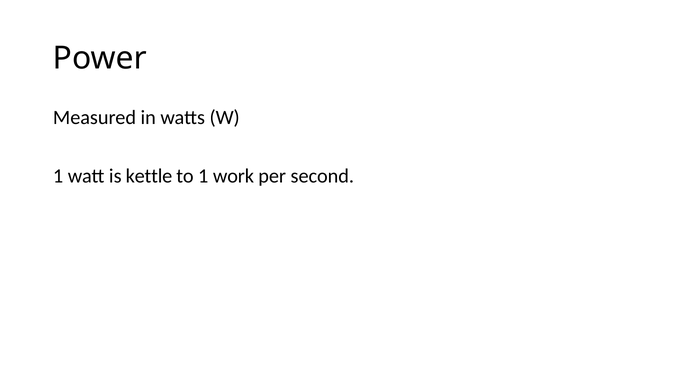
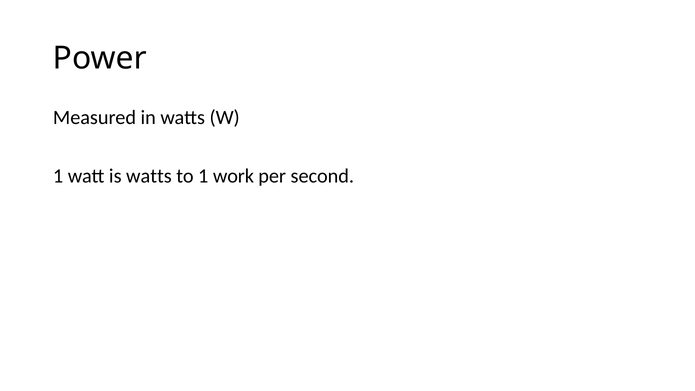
is kettle: kettle -> watts (149, 176)
